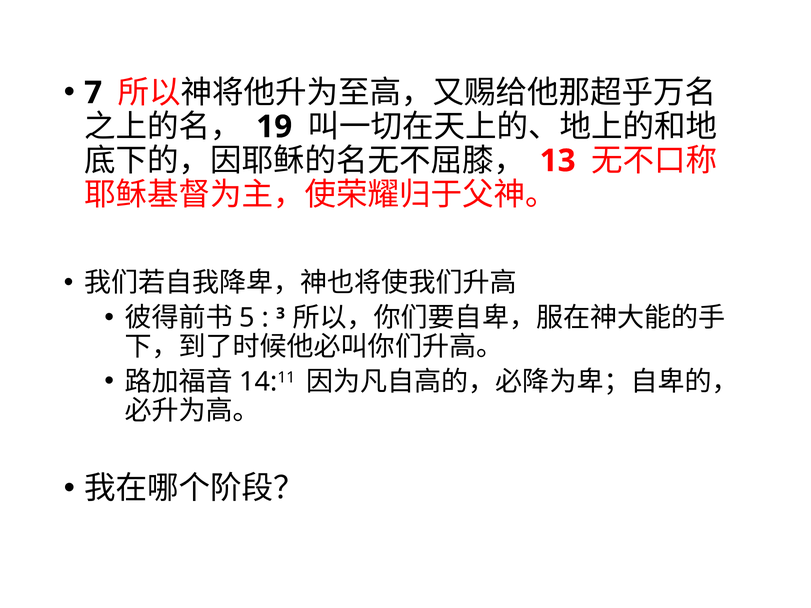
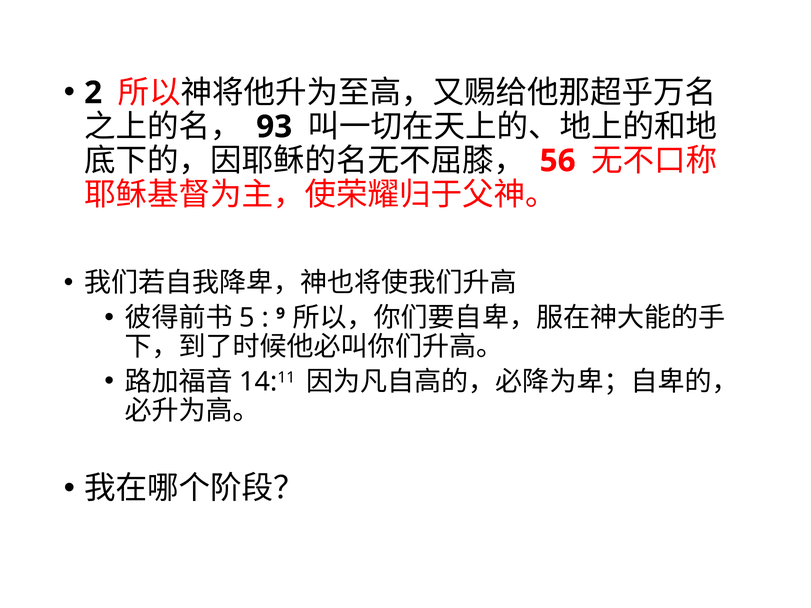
7: 7 -> 2 (93, 93)
19: 19 -> 93 (274, 127)
13: 13 -> 56 (558, 161)
3: 3 -> 9 (281, 314)
